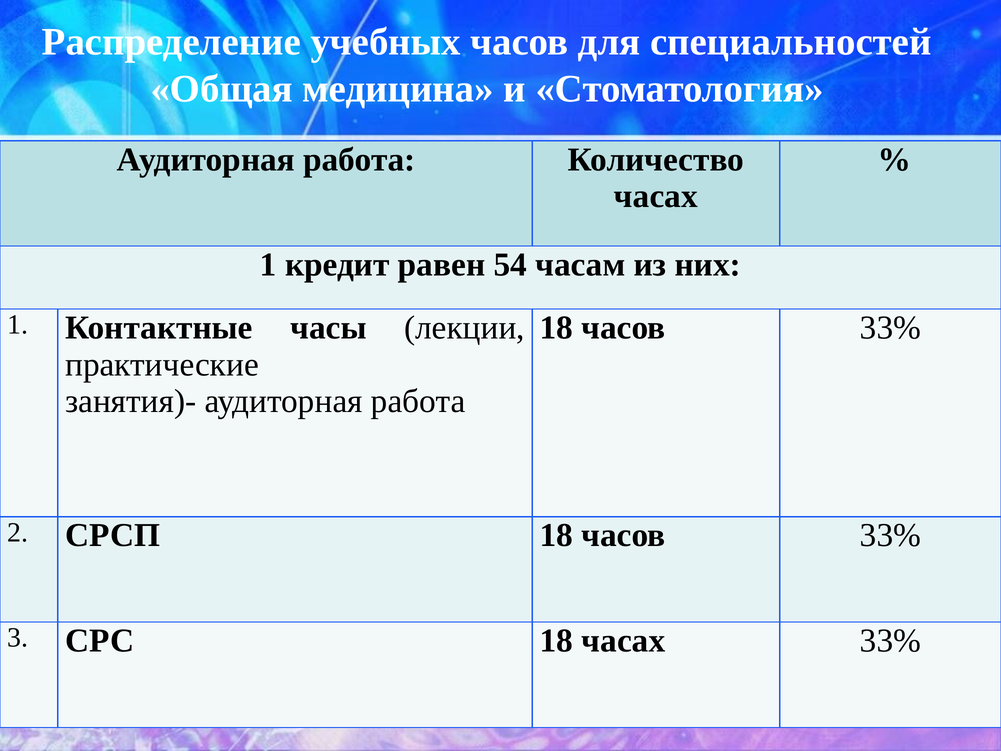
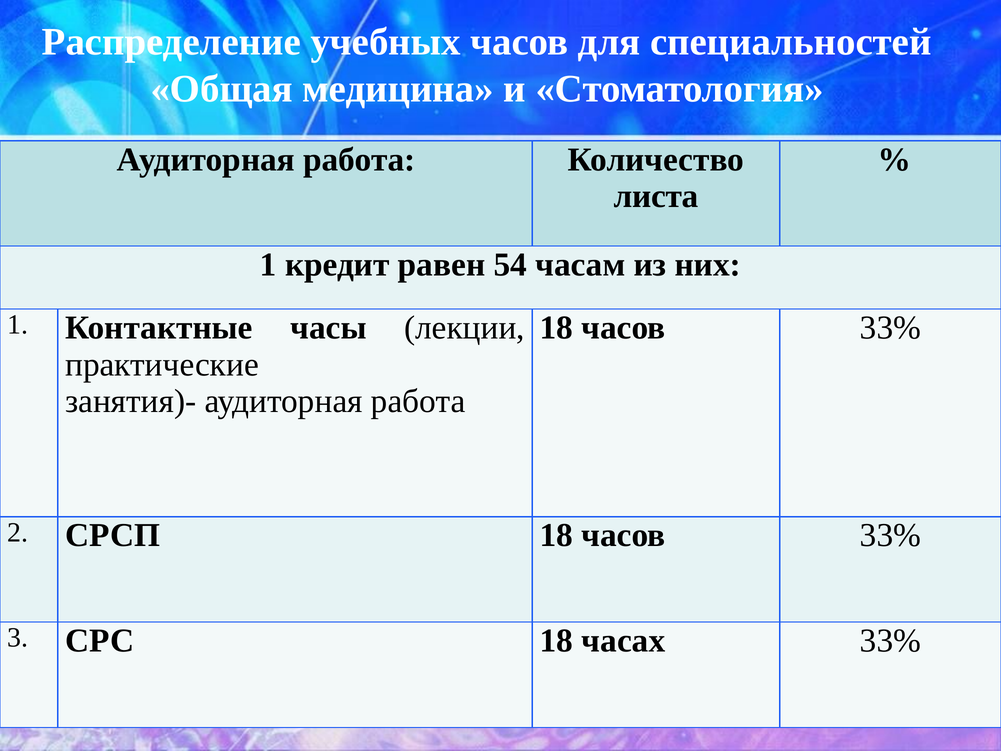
часах: часах -> листа (656, 196)
